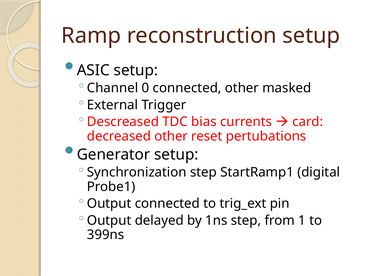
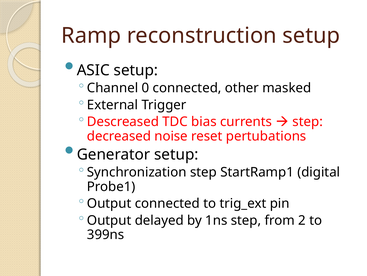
card: card -> step (308, 121)
decreased other: other -> noise (171, 136)
1: 1 -> 2 (302, 220)
